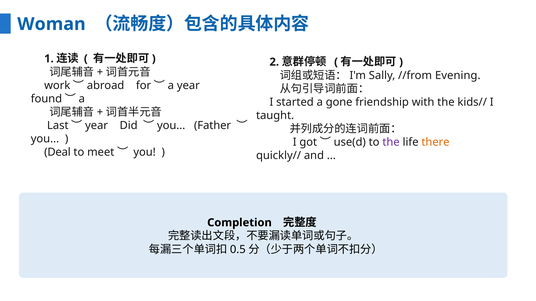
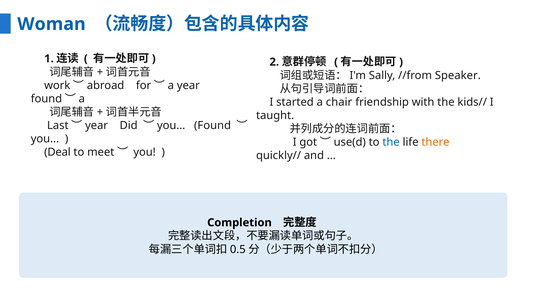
Evening: Evening -> Speaker (458, 75)
gone: gone -> chair (339, 102)
you Father: Father -> Found (213, 126)
the colour: purple -> blue (391, 142)
